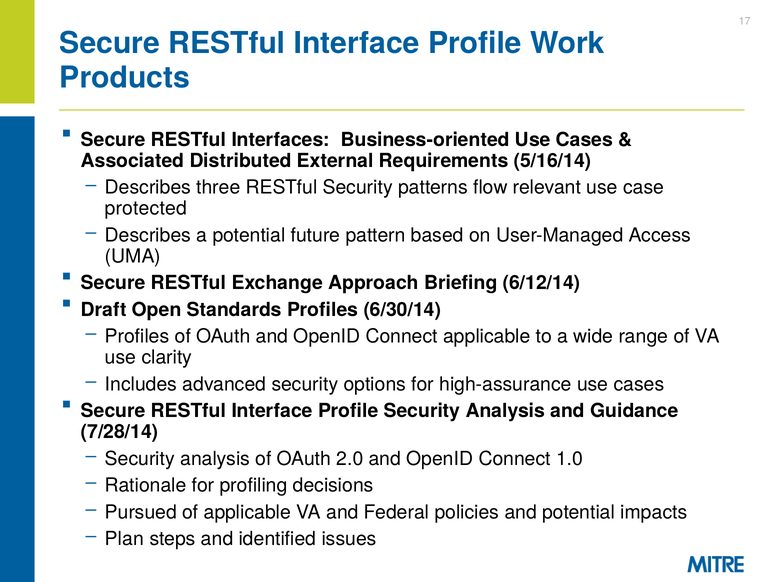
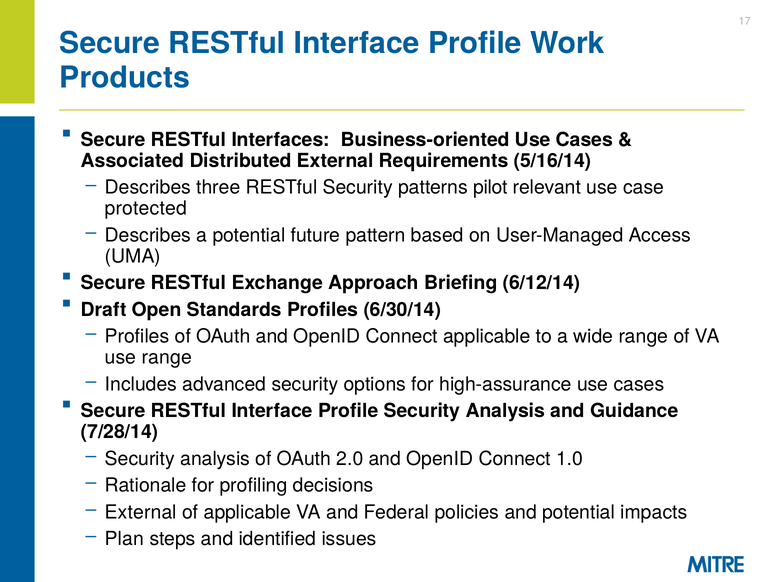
flow: flow -> pilot (490, 187)
use clarity: clarity -> range (167, 357)
Pursued: Pursued -> External (141, 512)
